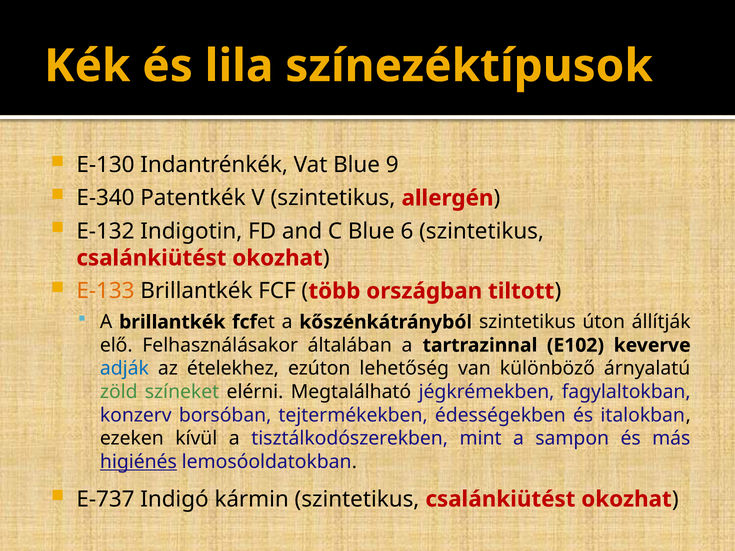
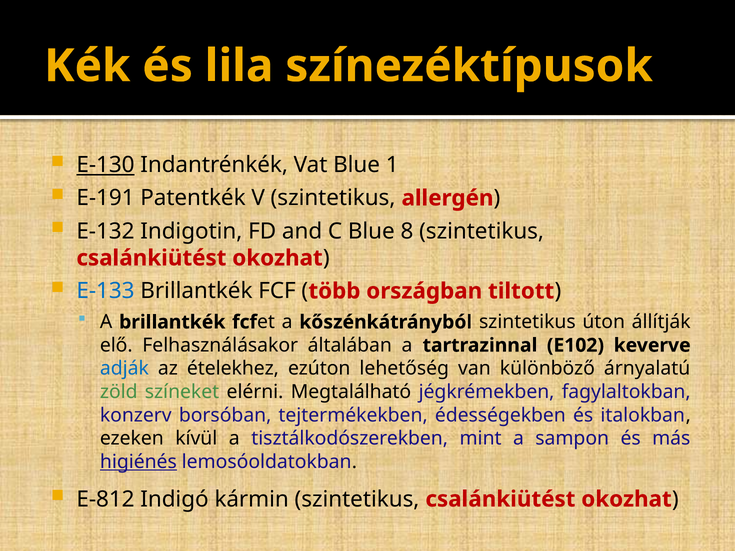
E-130 underline: none -> present (105, 165)
9: 9 -> 1 (392, 165)
E-340: E-340 -> E-191 (105, 198)
6: 6 -> 8 (407, 231)
E-133 colour: orange -> blue (105, 291)
E-737: E-737 -> E-812 (105, 499)
